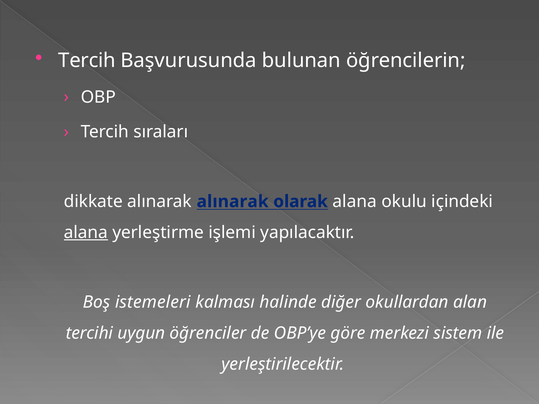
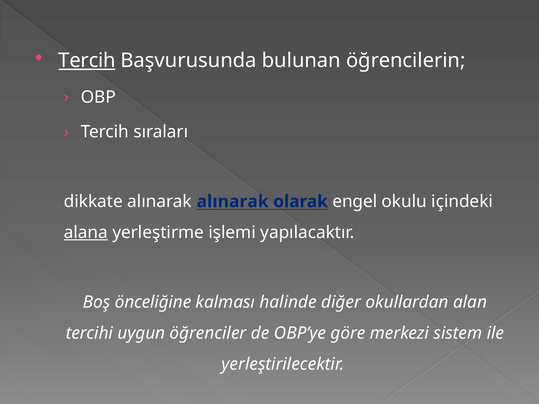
Tercih underline: none -> present (87, 61)
olarak alana: alana -> engel (355, 202)
istemeleri: istemeleri -> önceliğine (153, 302)
